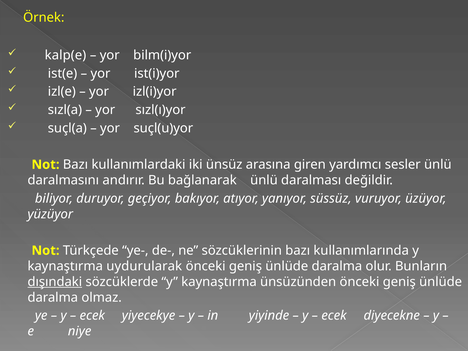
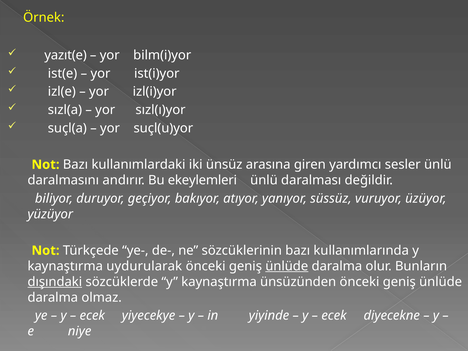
kalp(e: kalp(e -> yazıt(e (66, 55)
bağlanarak: bağlanarak -> ekeylemleri (202, 180)
ünlüde underline: none -> present (287, 266)
